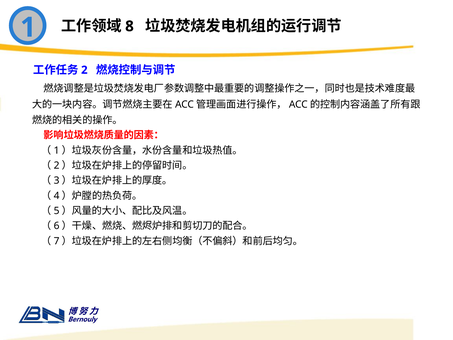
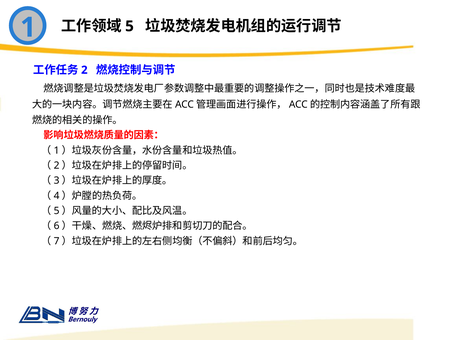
8: 8 -> 5 (129, 26)
